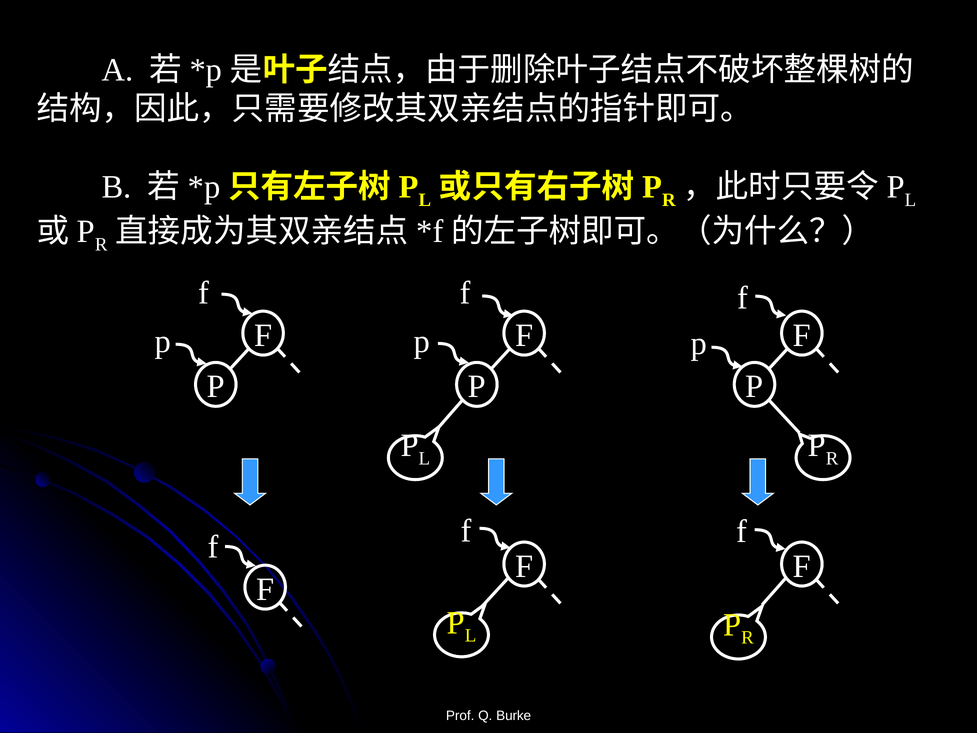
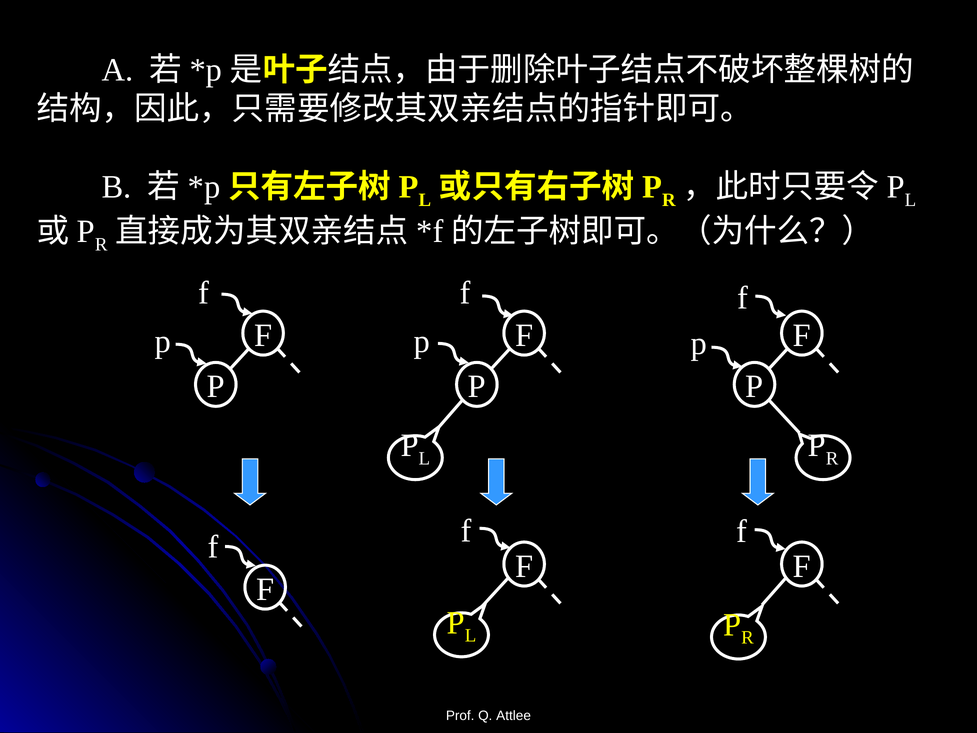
Burke: Burke -> Attlee (514, 716)
